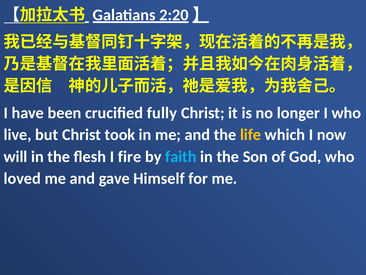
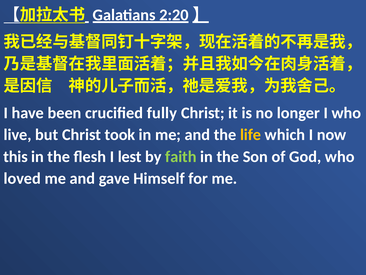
will: will -> this (16, 156)
fire: fire -> lest (130, 156)
faith colour: light blue -> light green (181, 156)
